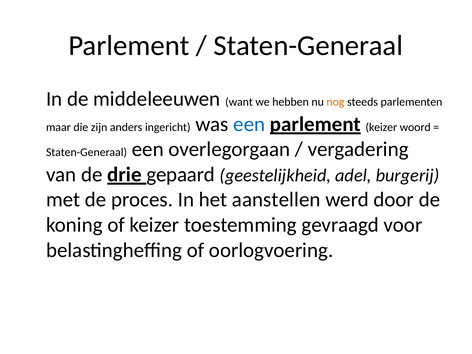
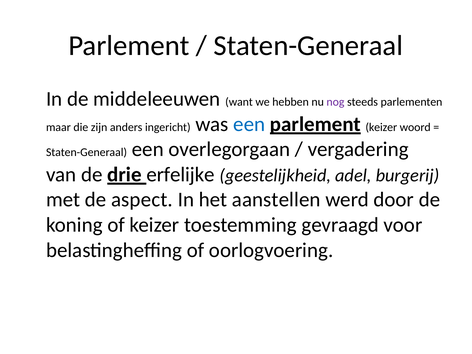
nog colour: orange -> purple (335, 102)
gepaard: gepaard -> erfelijke (181, 175)
proces: proces -> aspect (142, 200)
